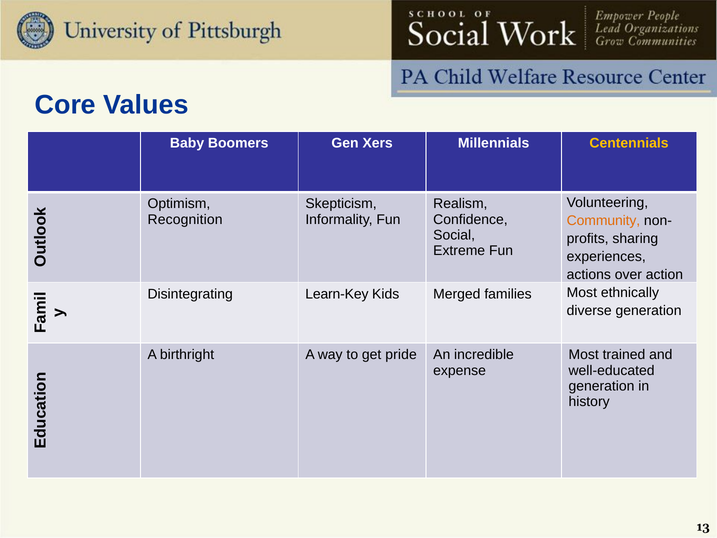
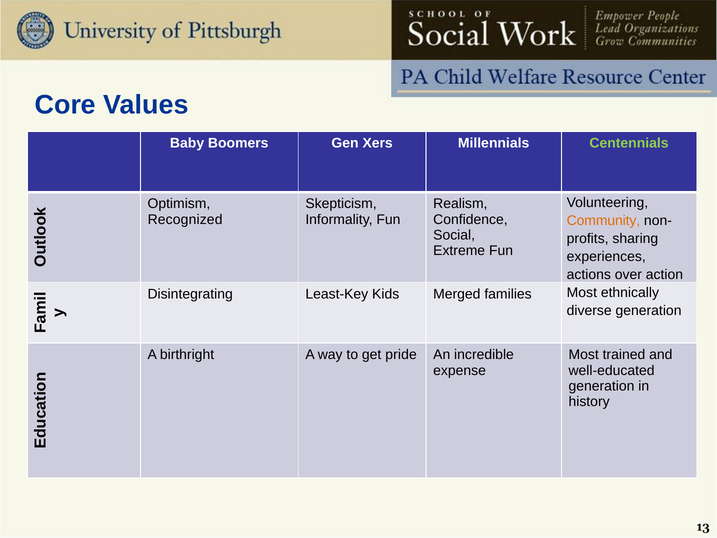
Centennials colour: yellow -> light green (629, 143)
Recognition: Recognition -> Recognized (185, 219)
Learn-Key: Learn-Key -> Least-Key (337, 294)
